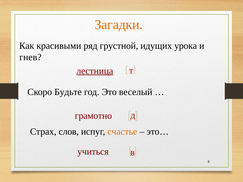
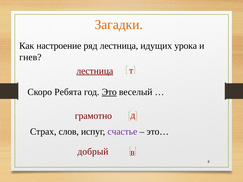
красивыми: красивыми -> настроение (59, 46)
ряд грустной: грустной -> лестница (119, 46)
Будьте: Будьте -> Ребята (68, 92)
Это underline: none -> present (109, 92)
счастье colour: orange -> purple (122, 132)
учиться: учиться -> добрый (93, 152)
